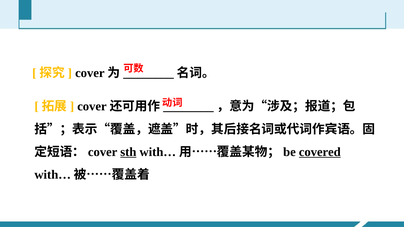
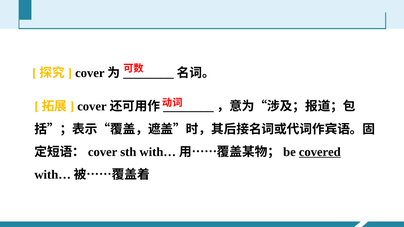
sth underline: present -> none (128, 152)
